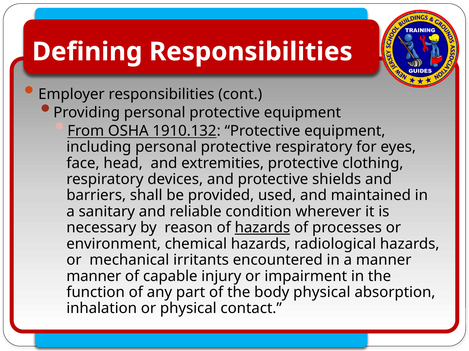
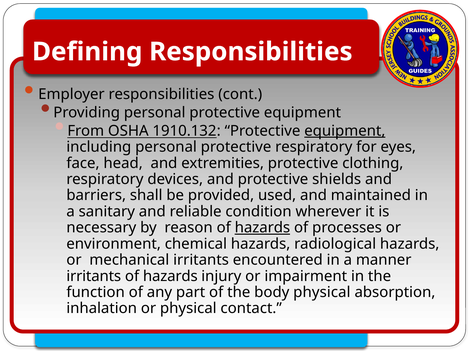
equipment underline: none -> present (345, 131)
manner: manner -> irritants (94, 277)
capable: capable -> hazards (170, 277)
